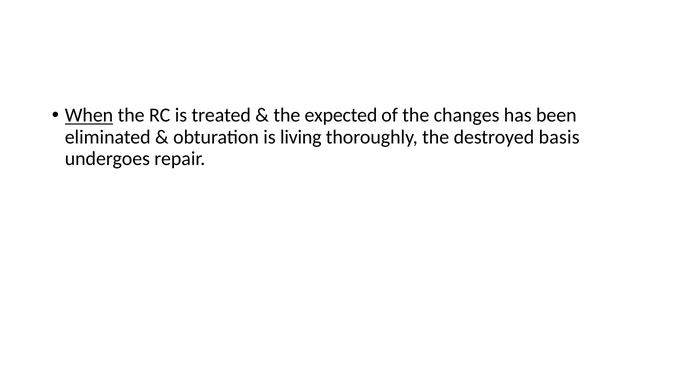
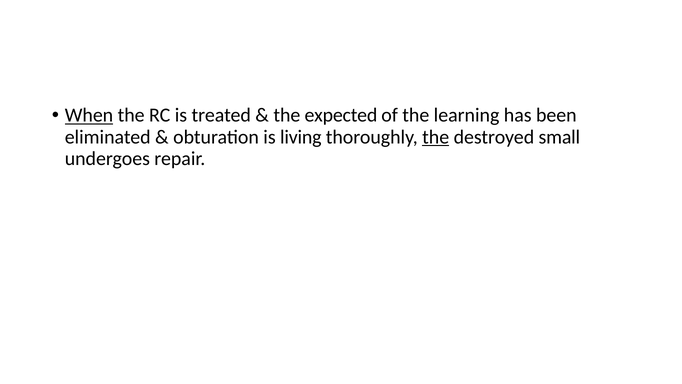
changes: changes -> learning (467, 115)
the underline: none -> present (436, 137)
basis: basis -> small (559, 137)
